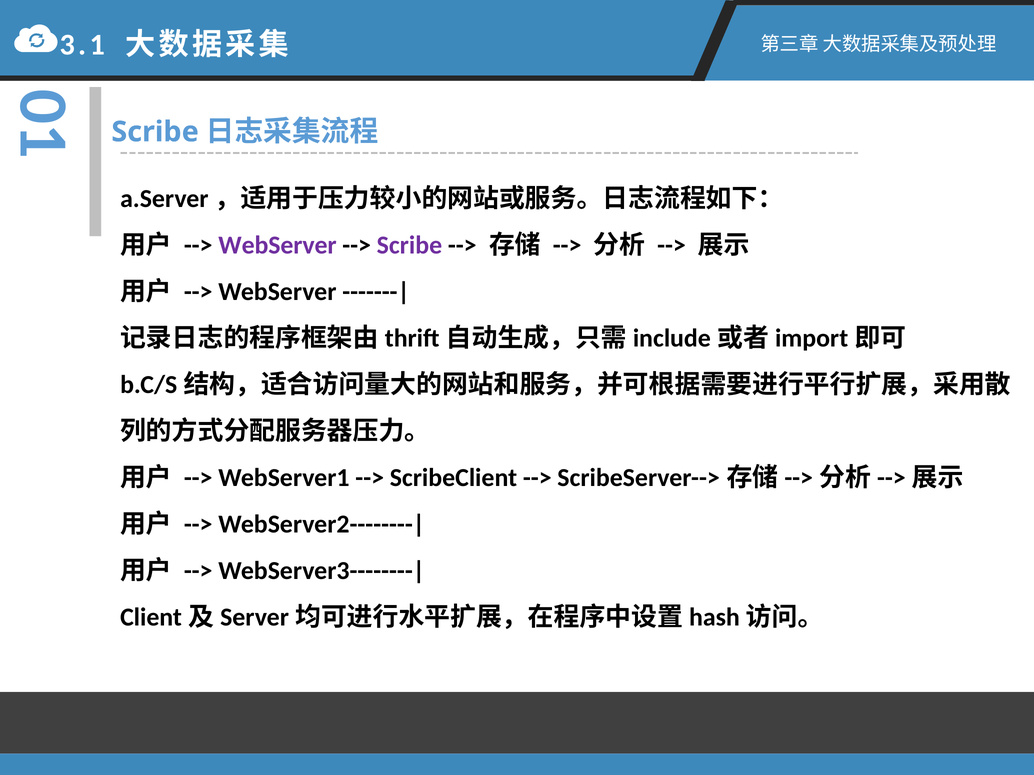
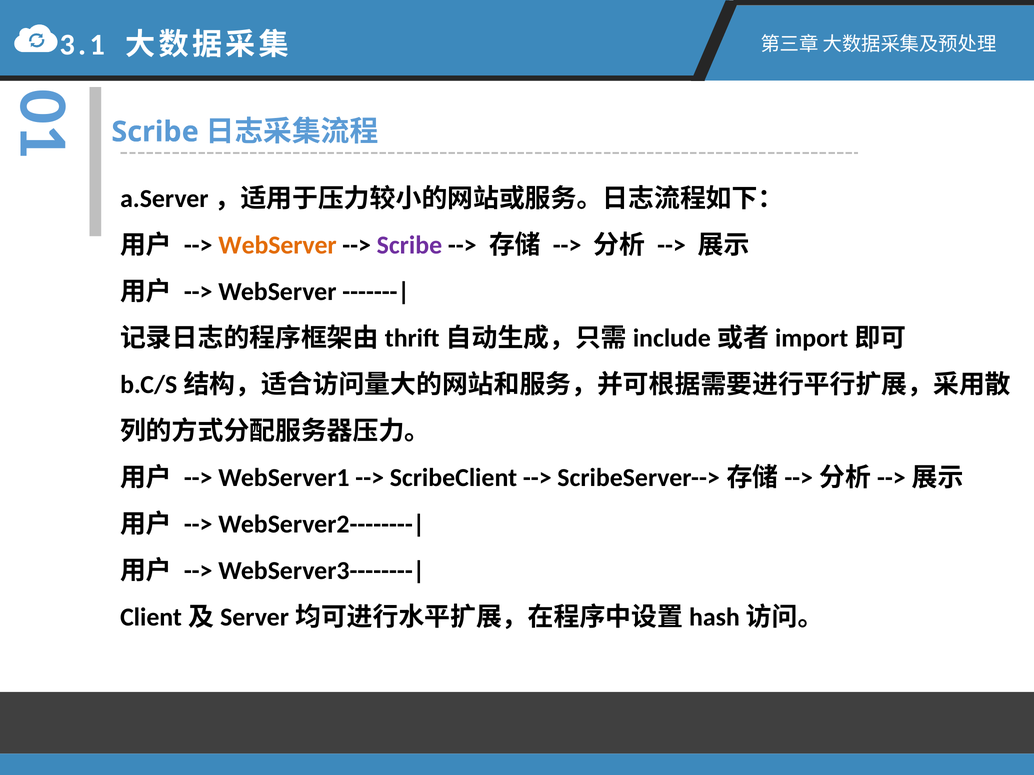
WebServer colour: purple -> orange (277, 245)
